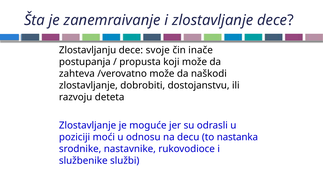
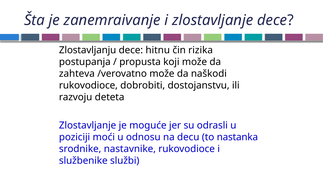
svoje: svoje -> hitnu (158, 50)
inače: inače -> rizika (201, 50)
zlostavljanje: zlostavljanje -> rukovodioce (88, 85)
